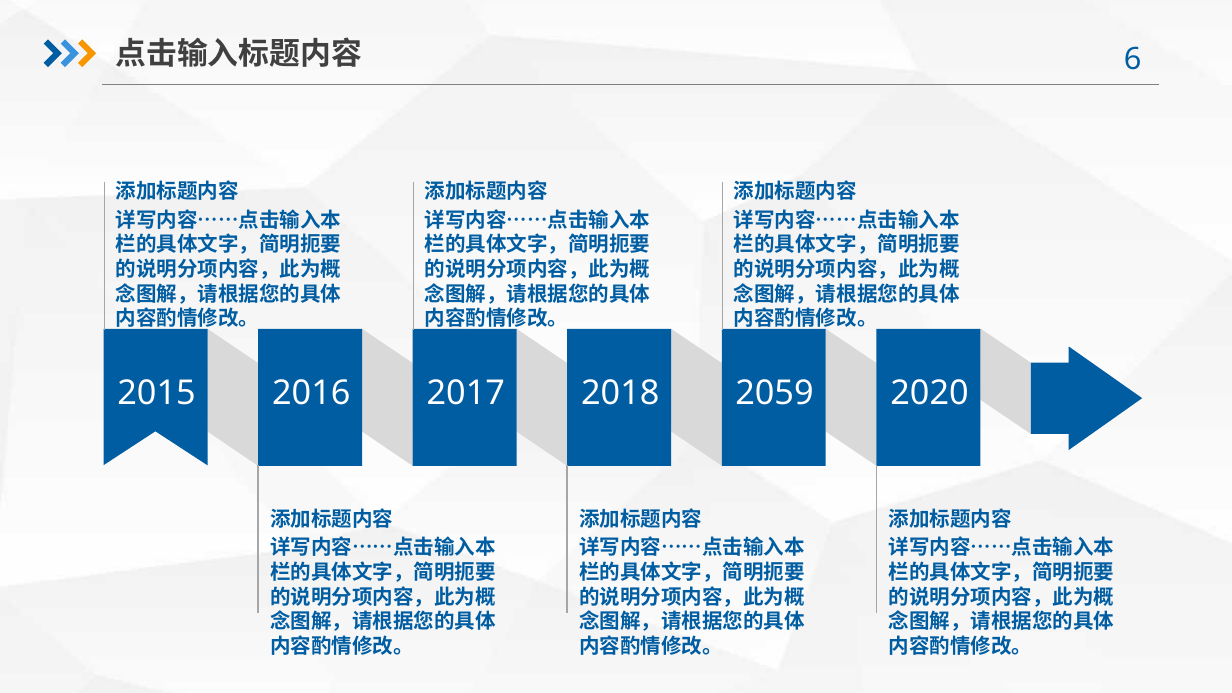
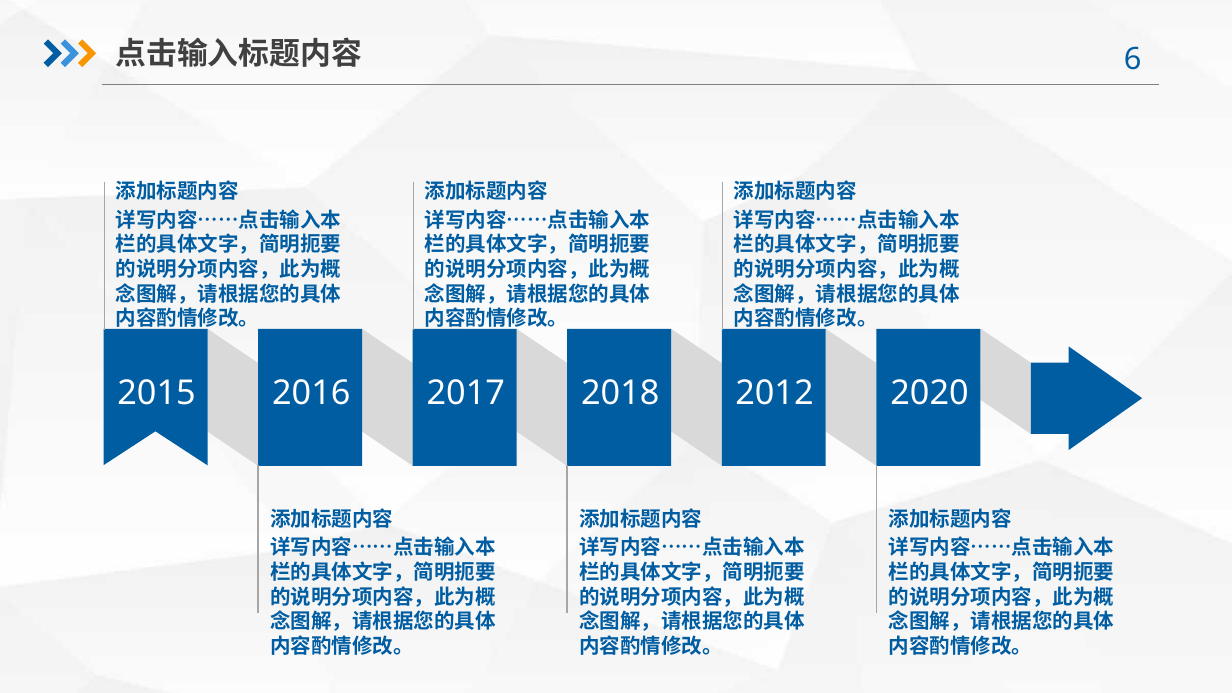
2059: 2059 -> 2012 (774, 393)
